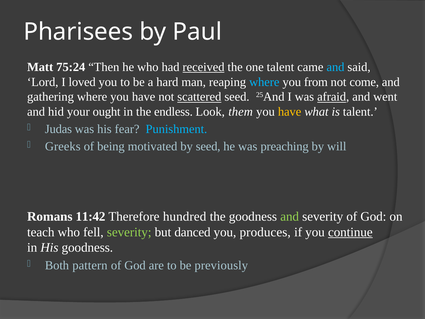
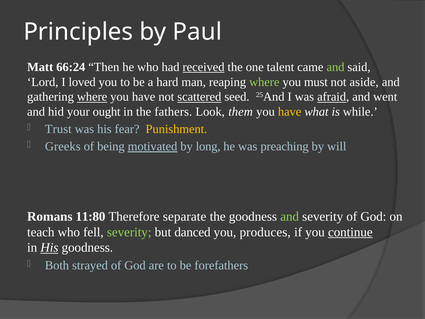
Pharisees: Pharisees -> Principles (78, 32)
75:24: 75:24 -> 66:24 (71, 67)
and colour: light blue -> light green (335, 67)
where colour: light blue -> light green (264, 82)
from: from -> must (316, 82)
come: come -> aside (364, 82)
where underline: none -> present (92, 97)
endless: endless -> fathers (173, 112)
is talent: talent -> while (360, 112)
Judas: Judas -> Trust (58, 129)
Punishment colour: light blue -> yellow (176, 129)
motivated underline: none -> present (153, 146)
by seed: seed -> long (208, 146)
11:42: 11:42 -> 11:80 (90, 216)
hundred: hundred -> separate (185, 216)
His underline: none -> present (49, 247)
pattern: pattern -> strayed (90, 265)
previously: previously -> forefathers (221, 265)
